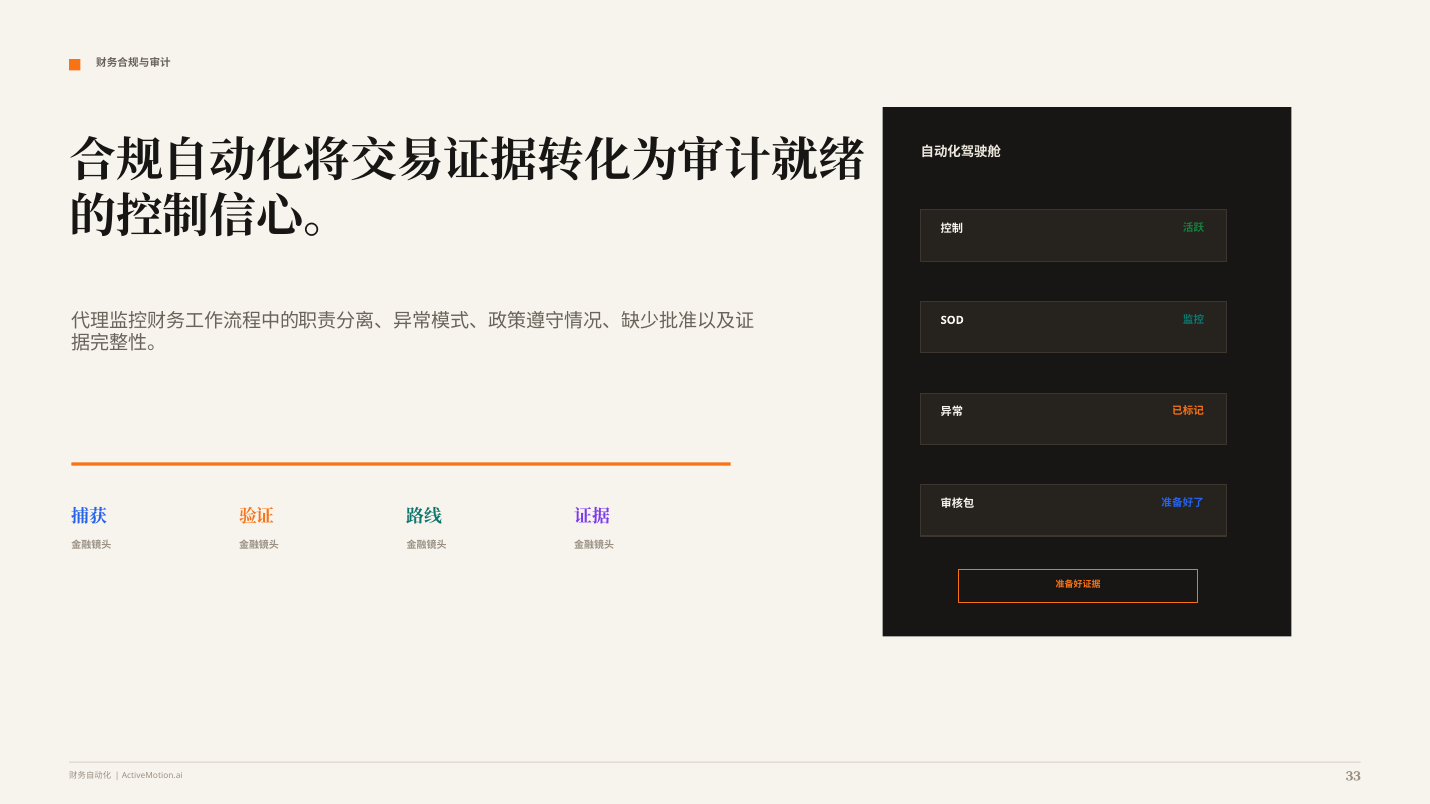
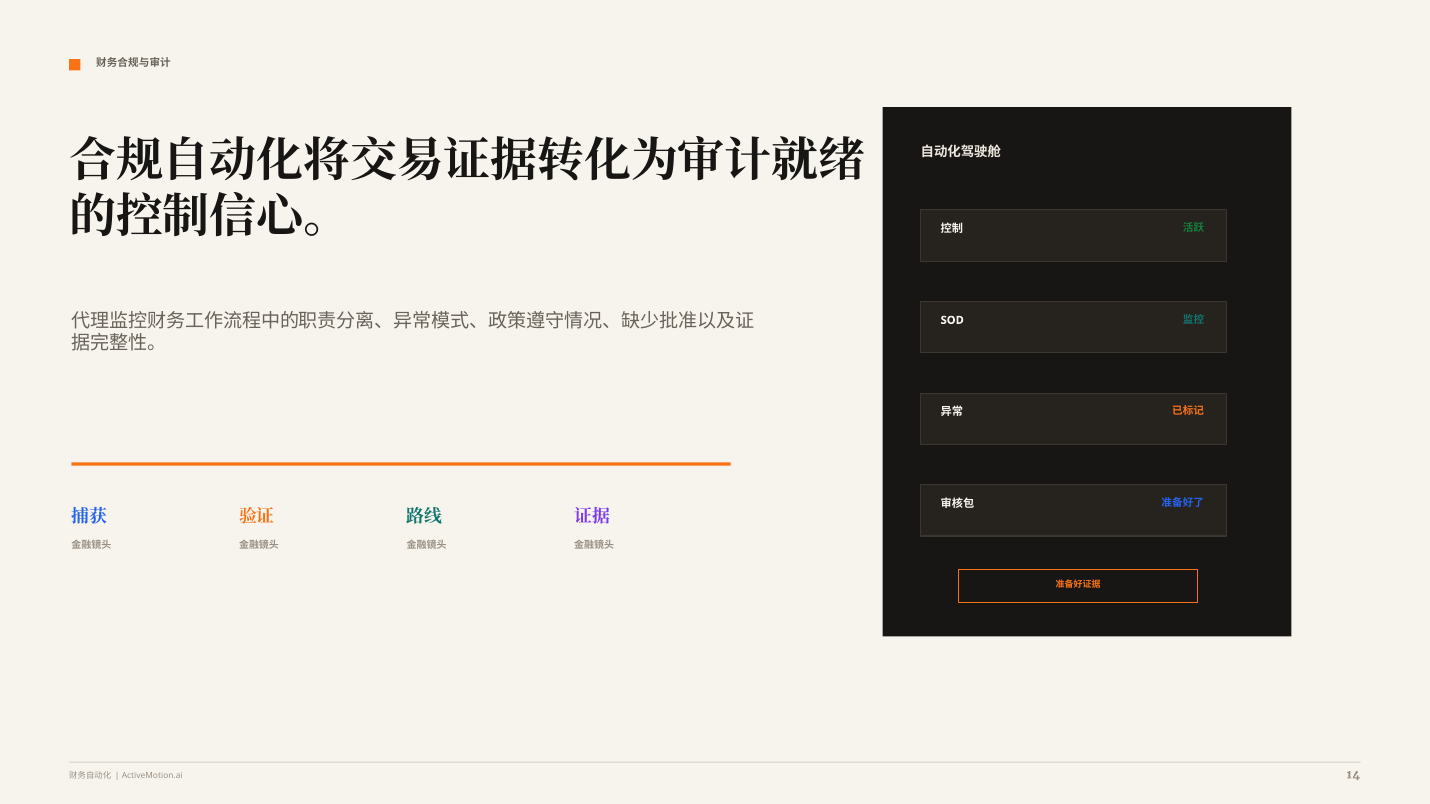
33: 33 -> 14 (1353, 775)
